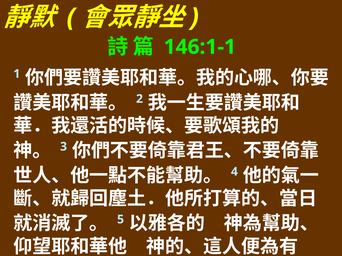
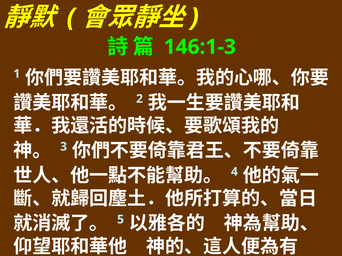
146:1-1: 146:1-1 -> 146:1-3 (200, 47)
